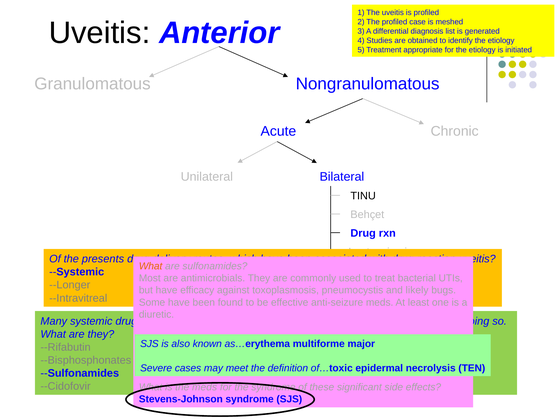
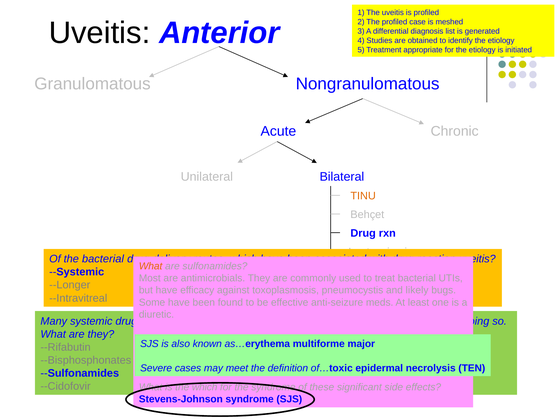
TINU colour: black -> orange (363, 196)
the presents: presents -> bacterial (103, 259)
the meds: meds -> which (205, 387)
